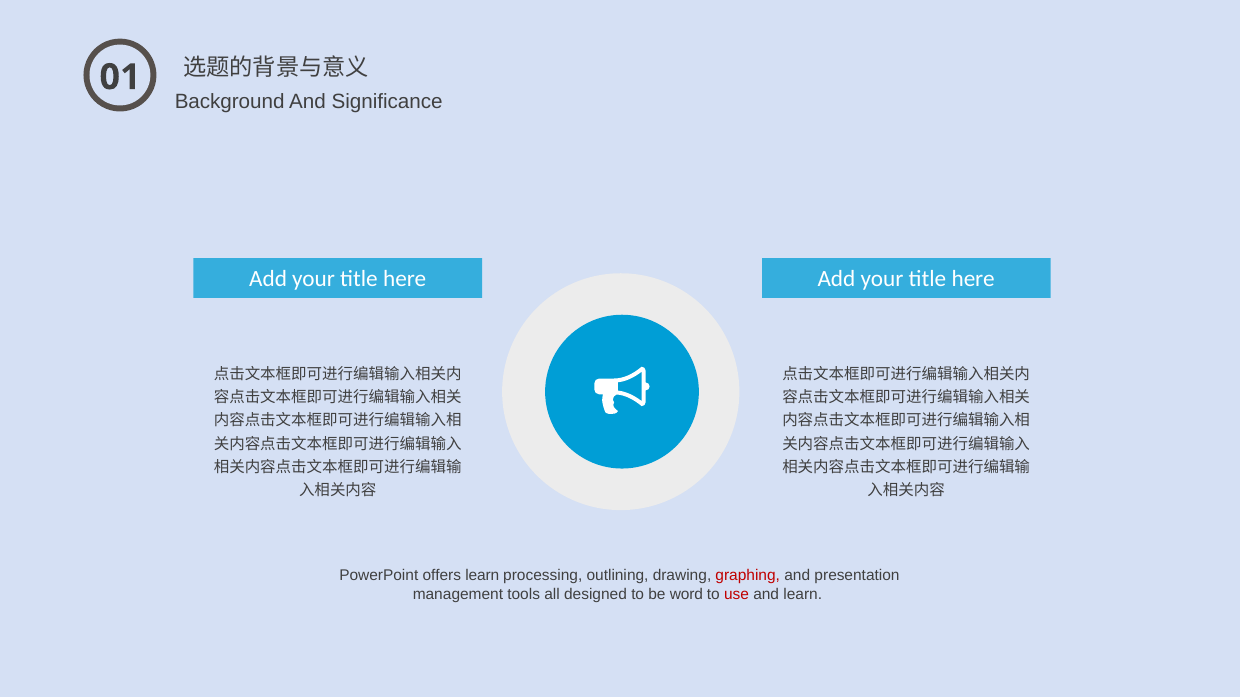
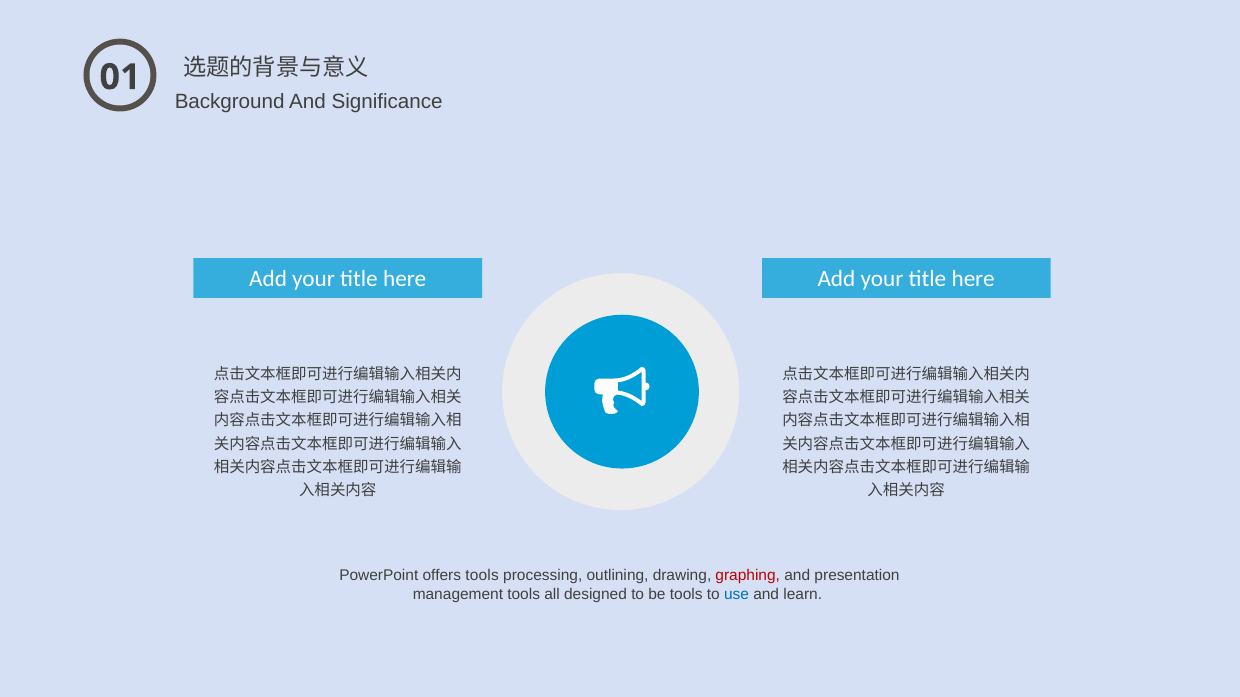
offers learn: learn -> tools (482, 576)
be word: word -> tools (686, 595)
use colour: red -> blue (737, 595)
